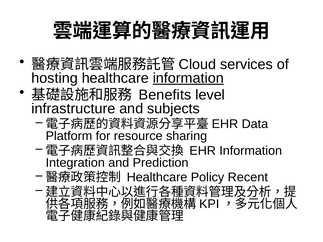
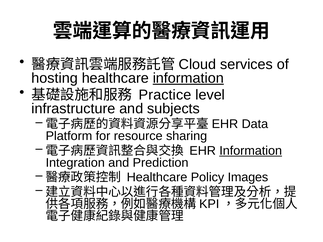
Benefits: Benefits -> Practice (165, 95)
Information underline: none -> present (251, 151)
Recent: Recent -> Images (248, 177)
